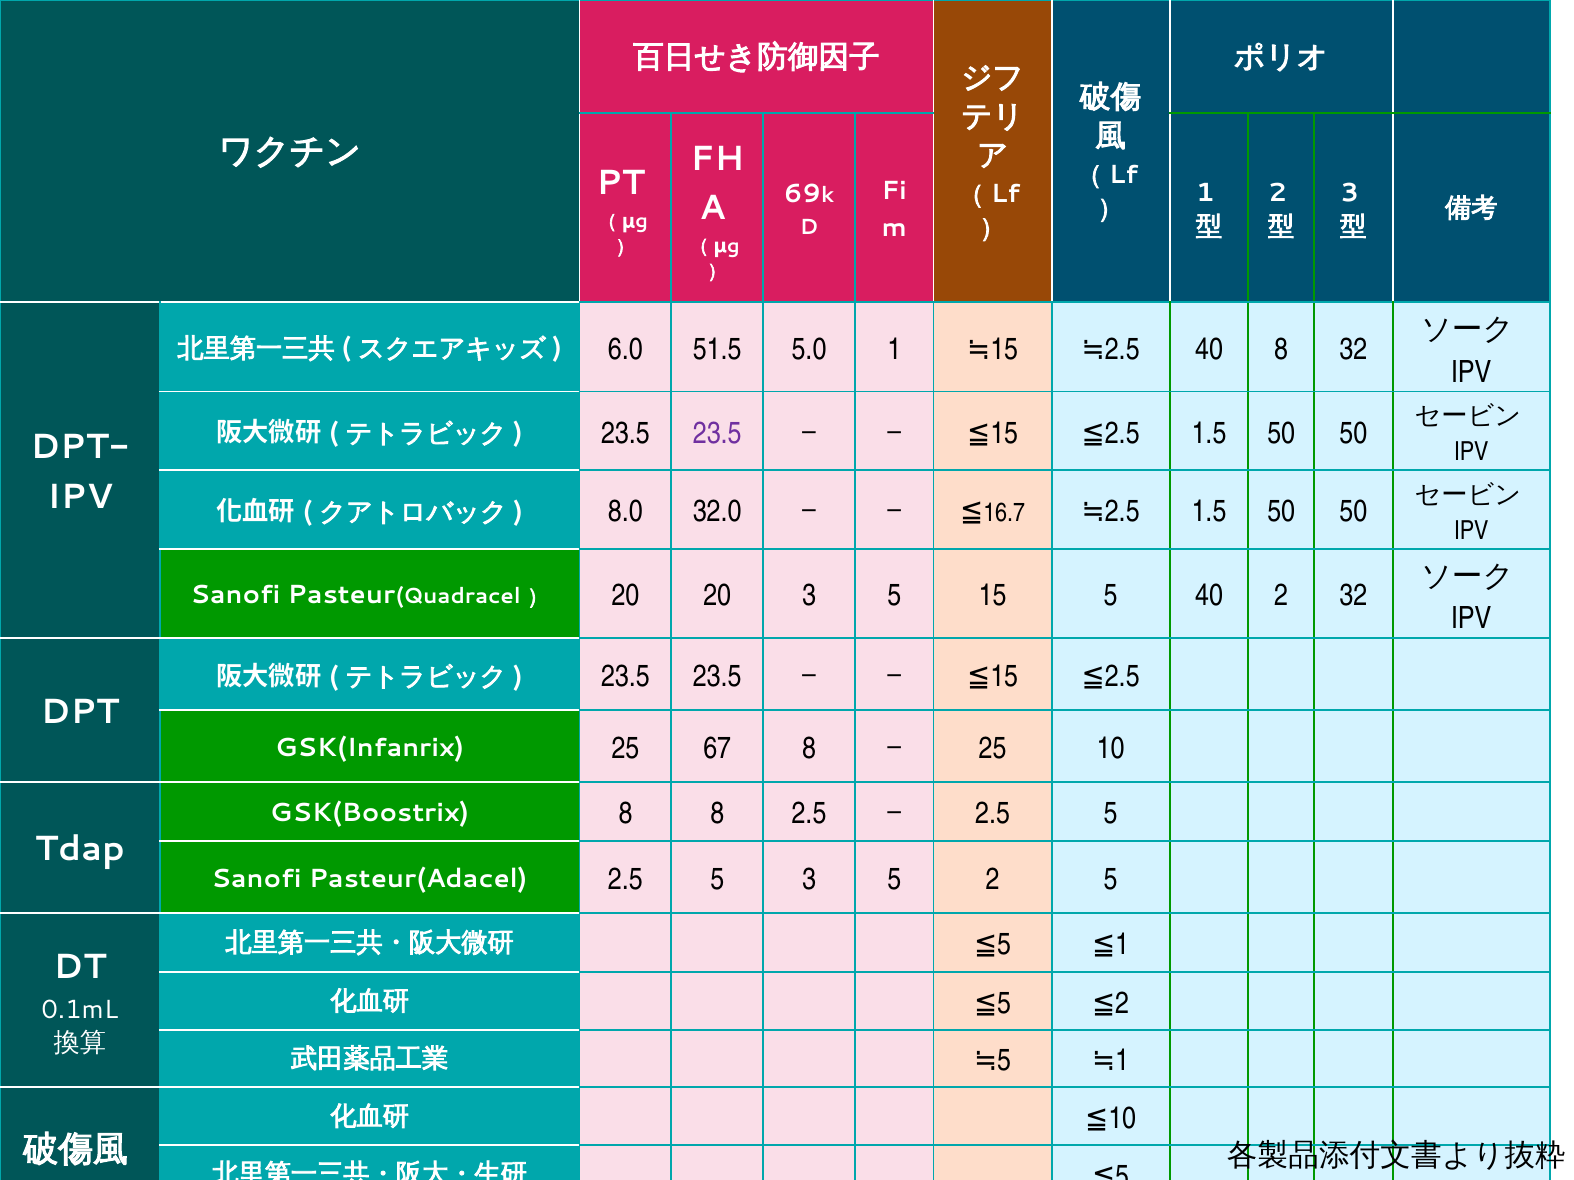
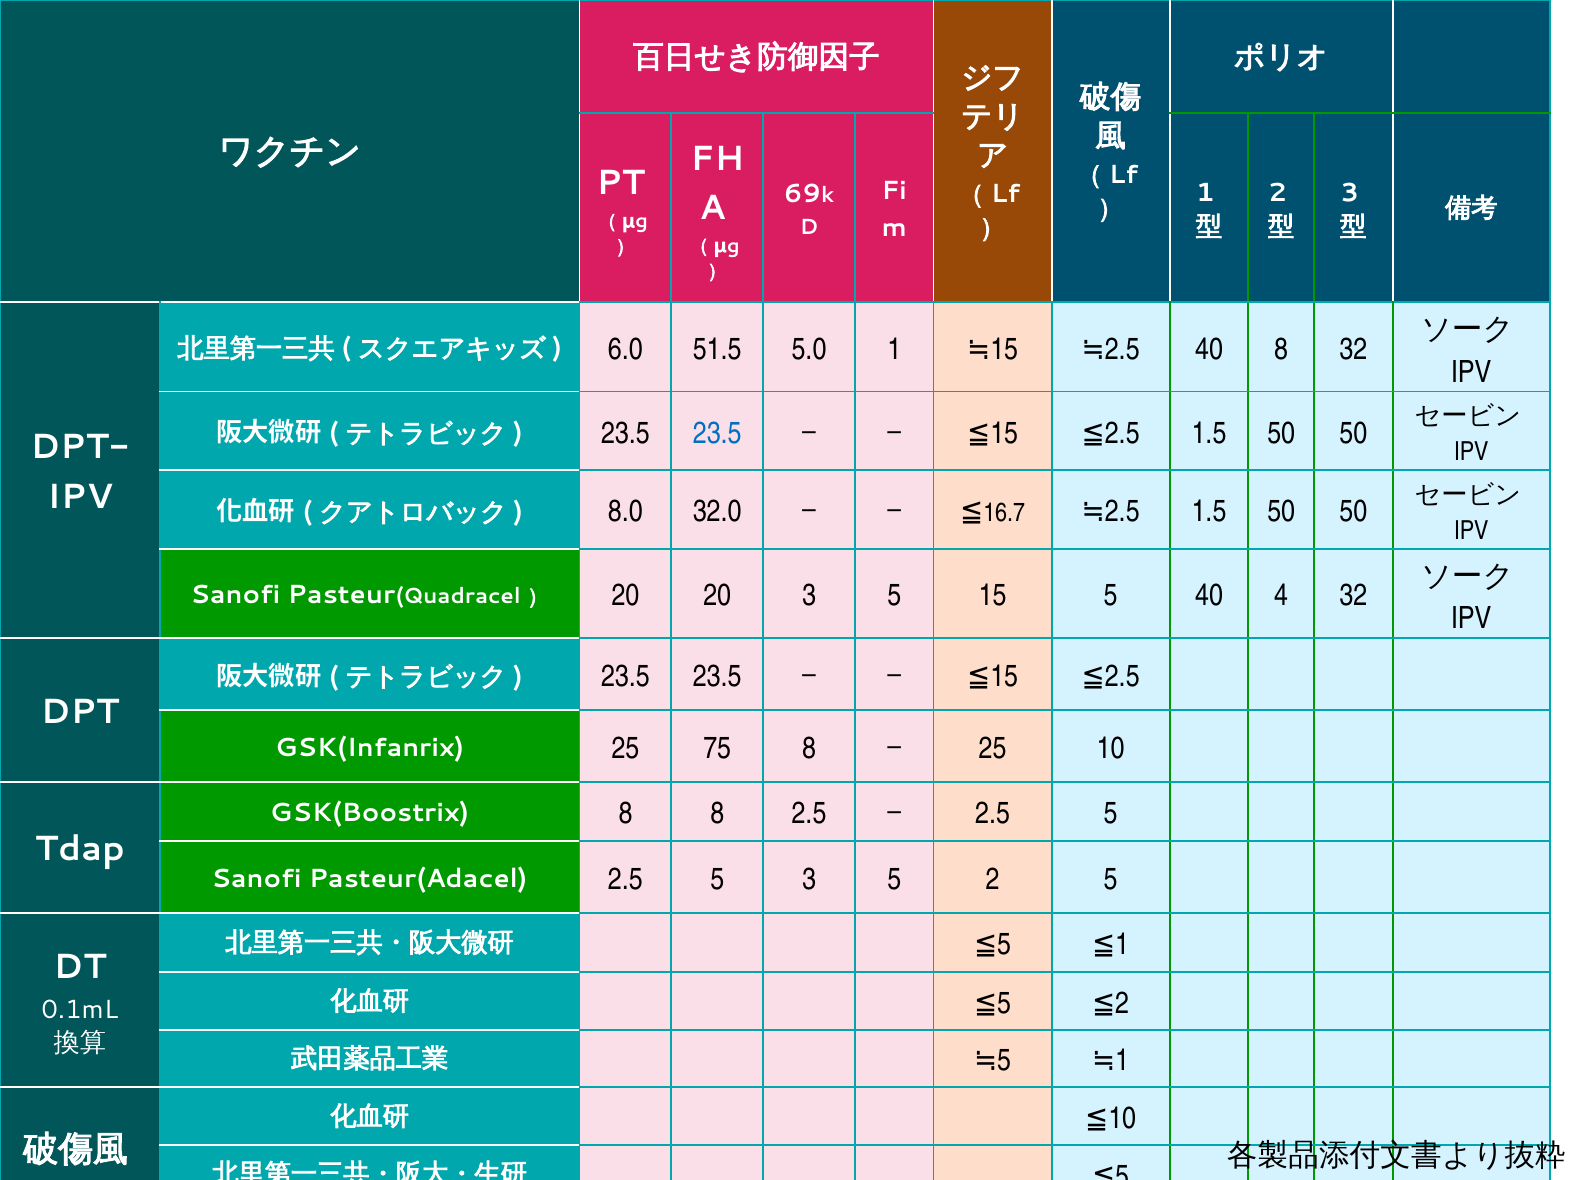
23.5 colour: purple -> blue (717, 433)
40 2: 2 -> 4 (1281, 596)
67: 67 -> 75 (717, 748)
